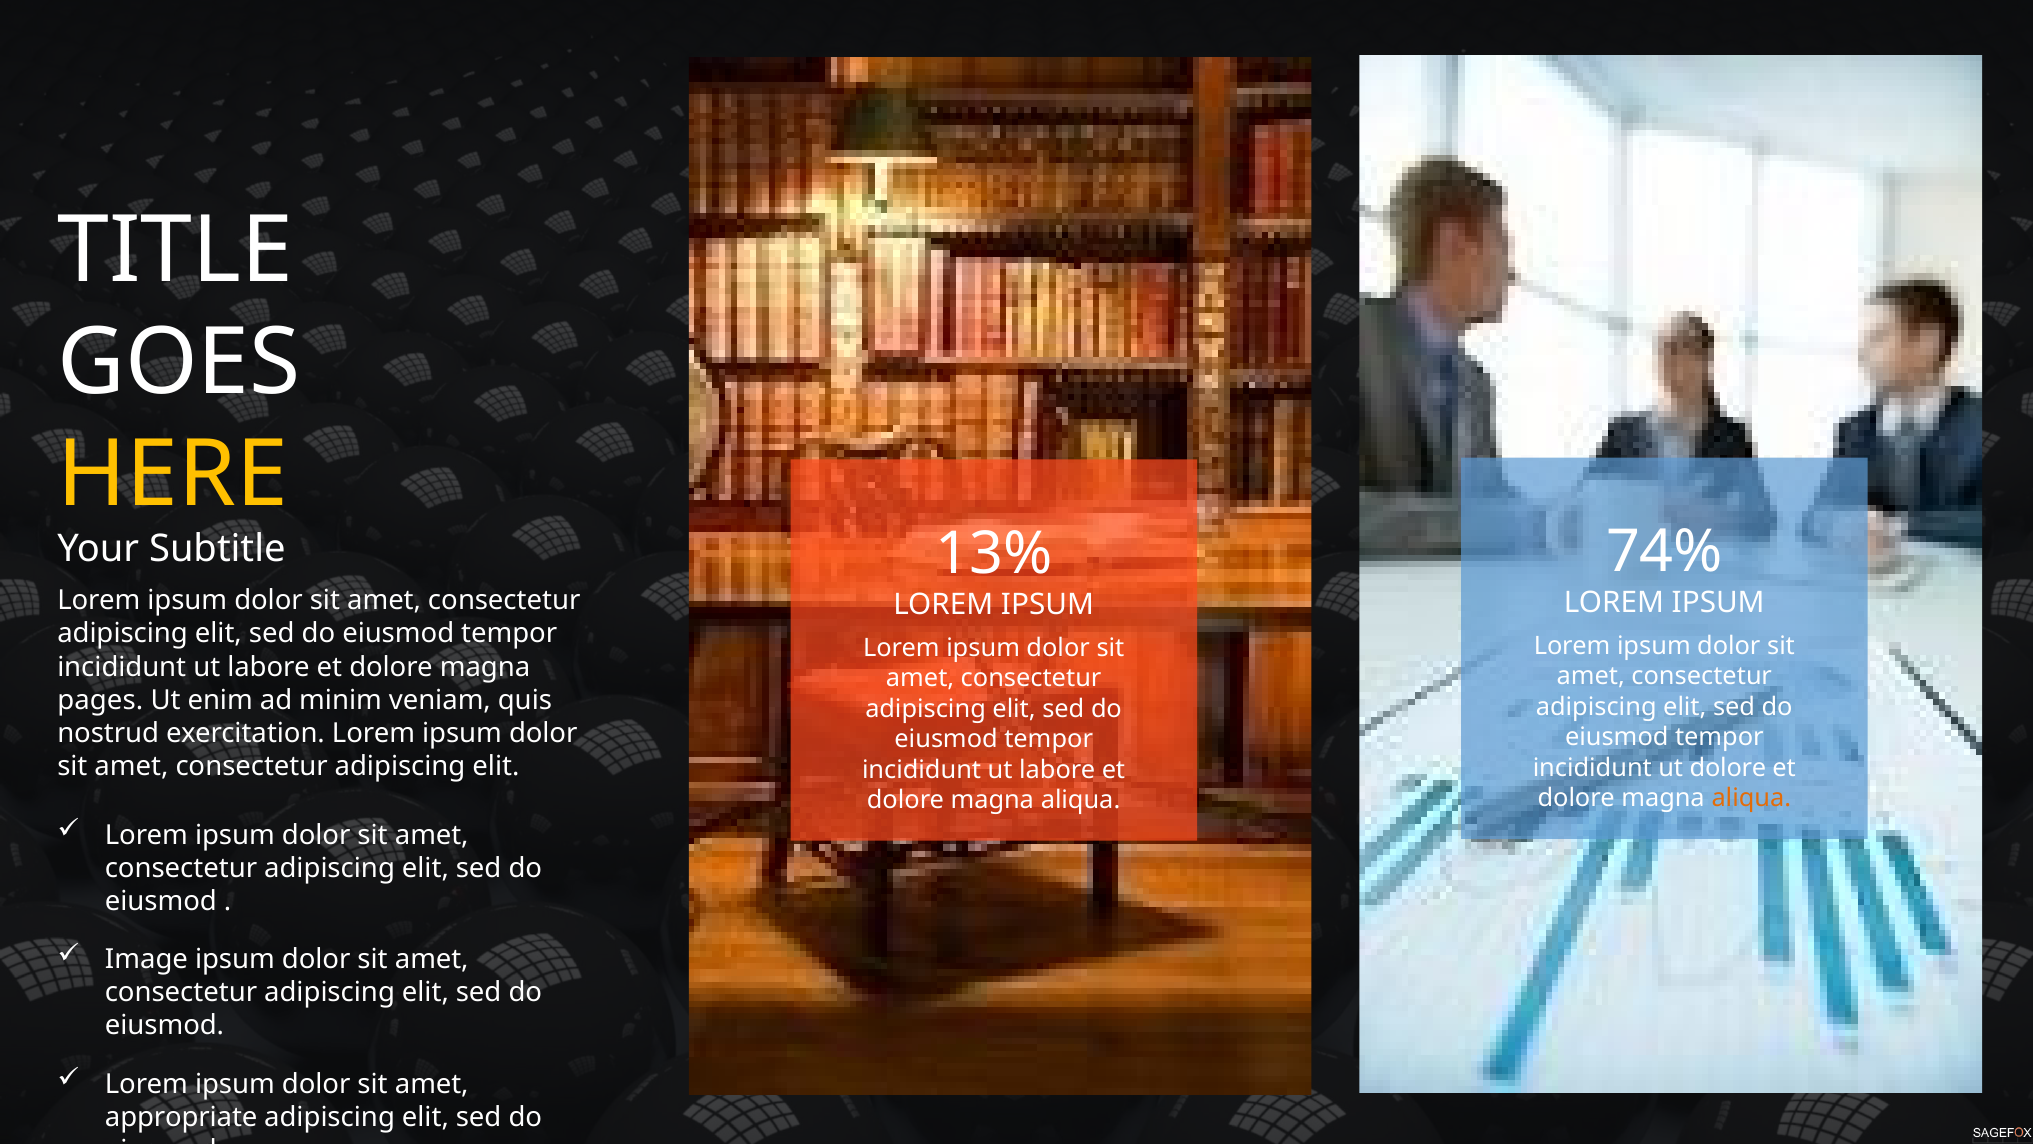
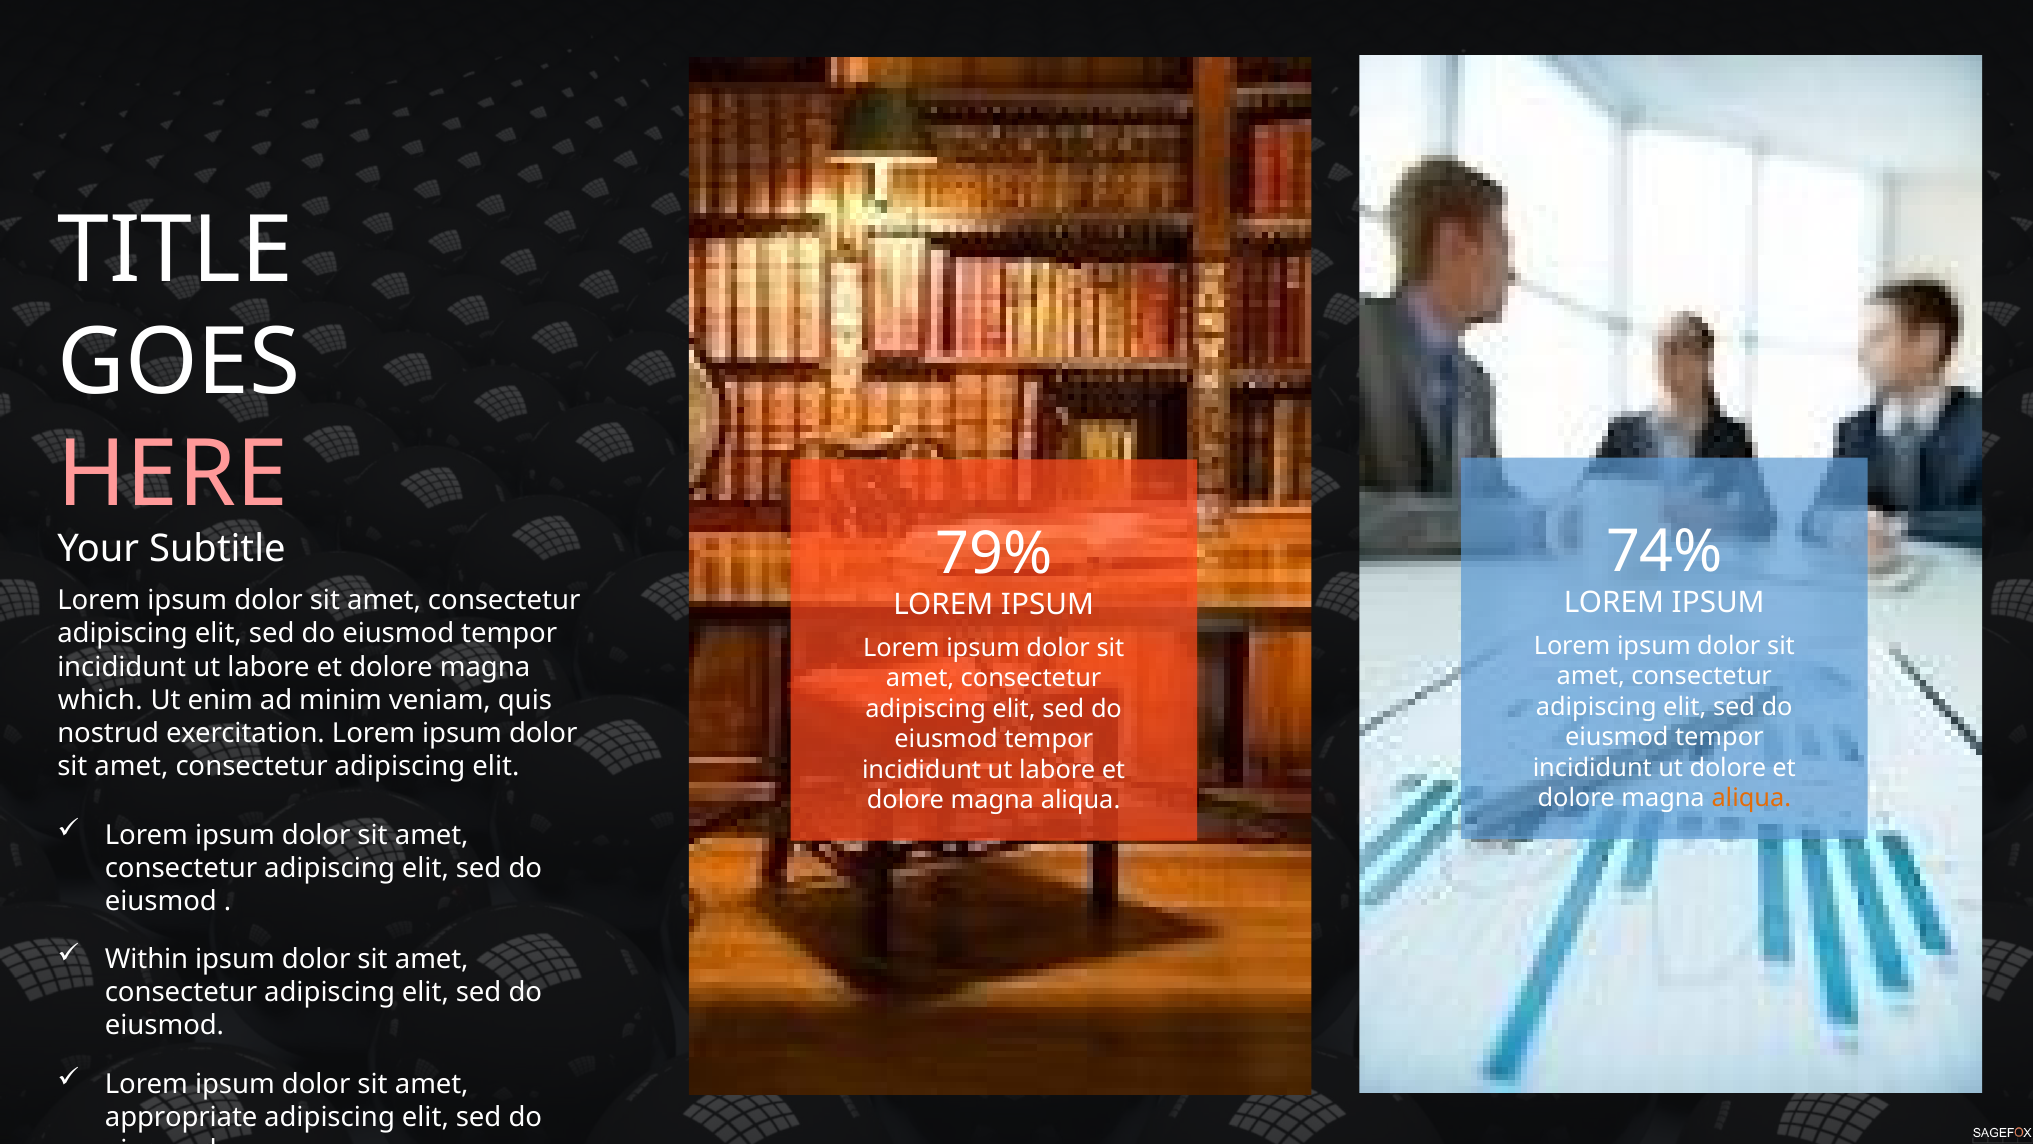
HERE colour: yellow -> pink (173, 474)
13%: 13% -> 79% (994, 553)
pages: pages -> which (100, 700)
Image: Image -> Within (147, 959)
